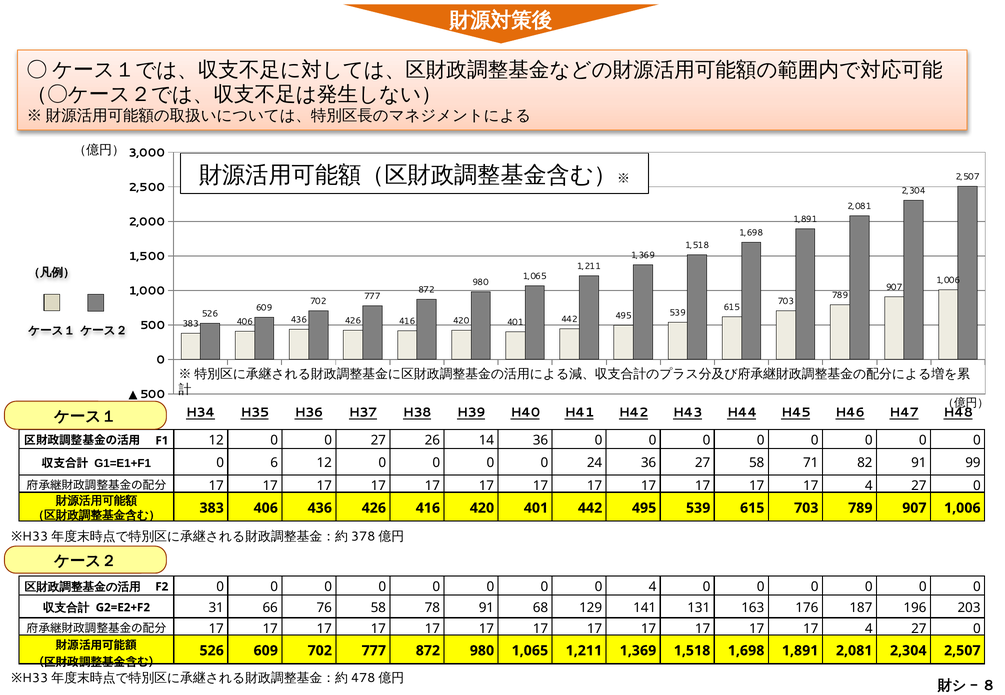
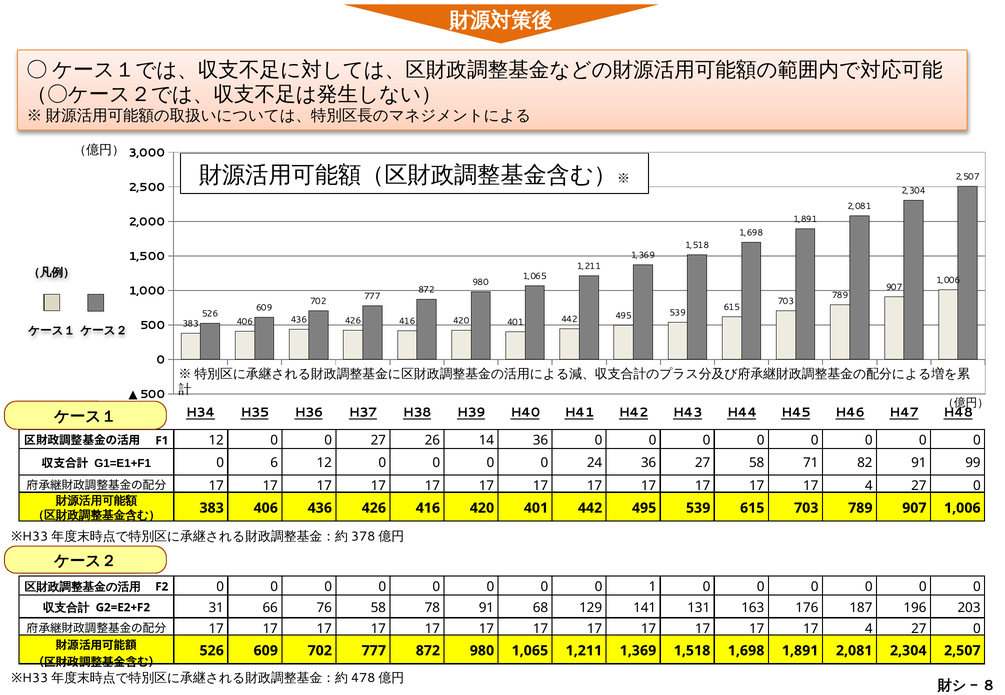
0 4: 4 -> 1 (653, 588)
